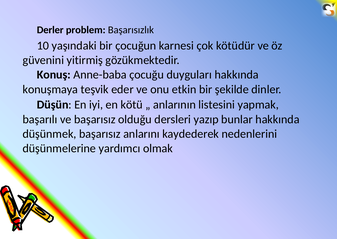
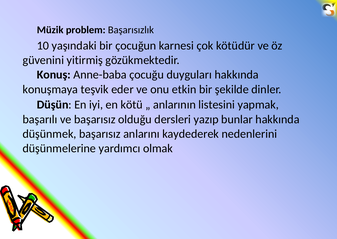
Derler: Derler -> Müzik (50, 30)
